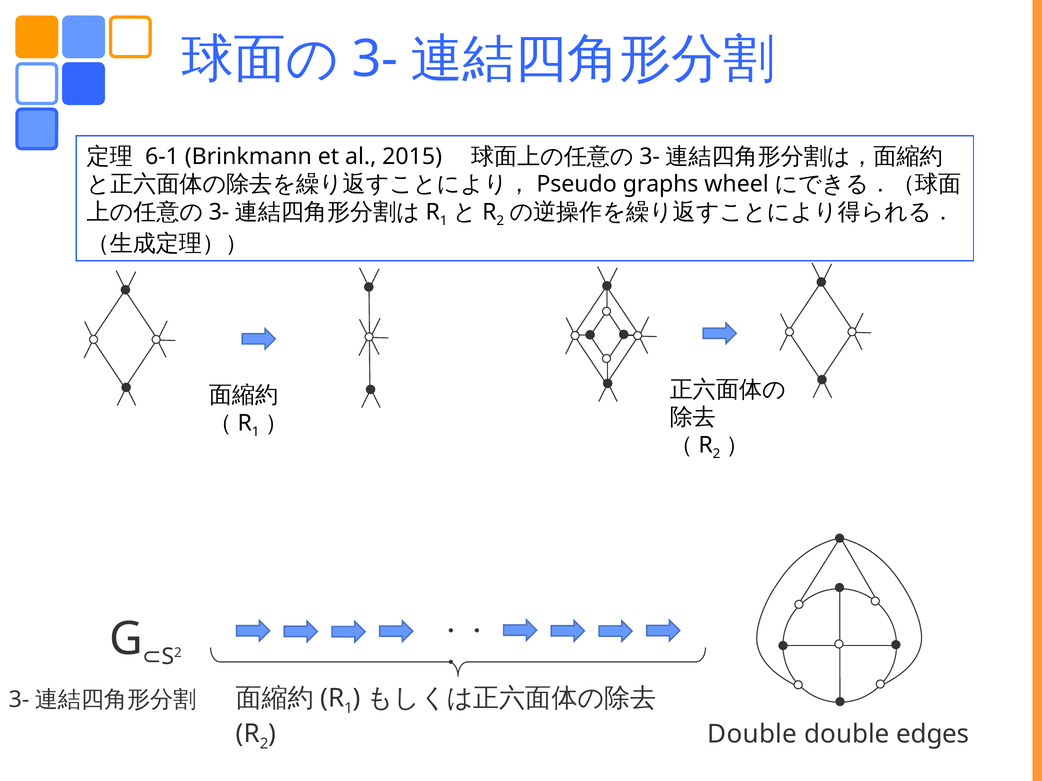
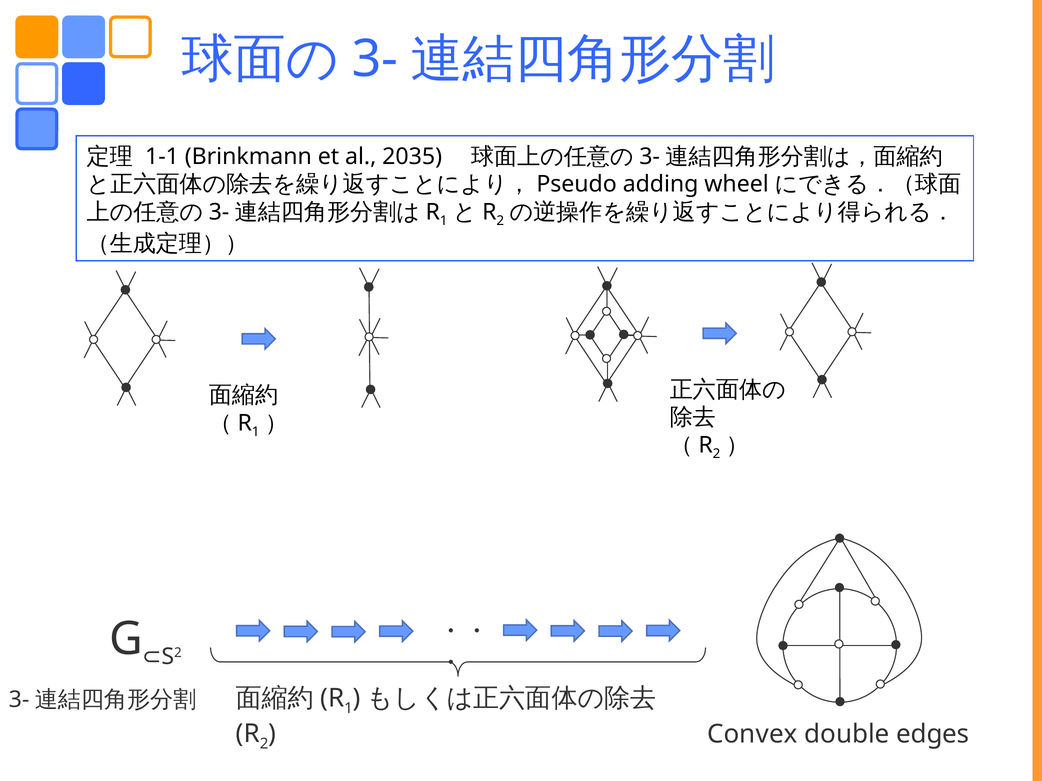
6-1: 6-1 -> 1-1 (162, 157)
2015: 2015 -> 2035 (412, 157)
graphs: graphs -> adding (661, 184)
Double: Double -> Convex (752, 735)
